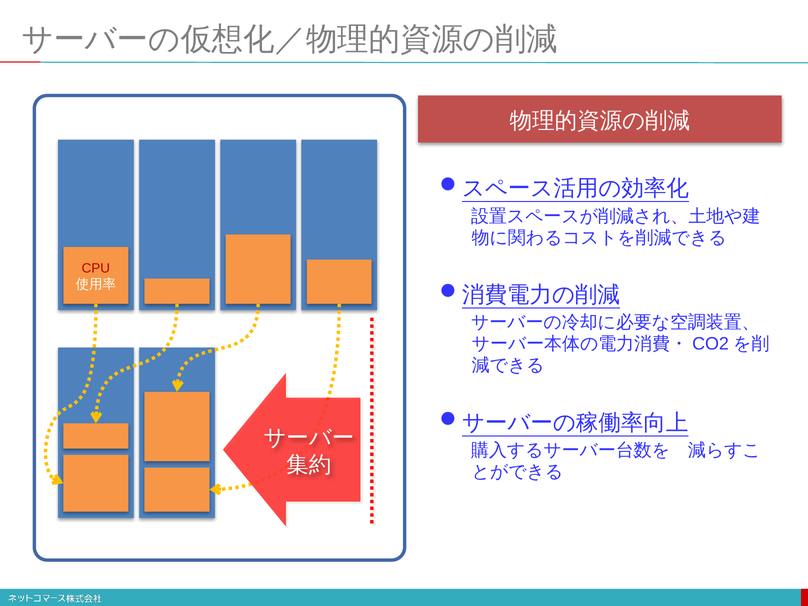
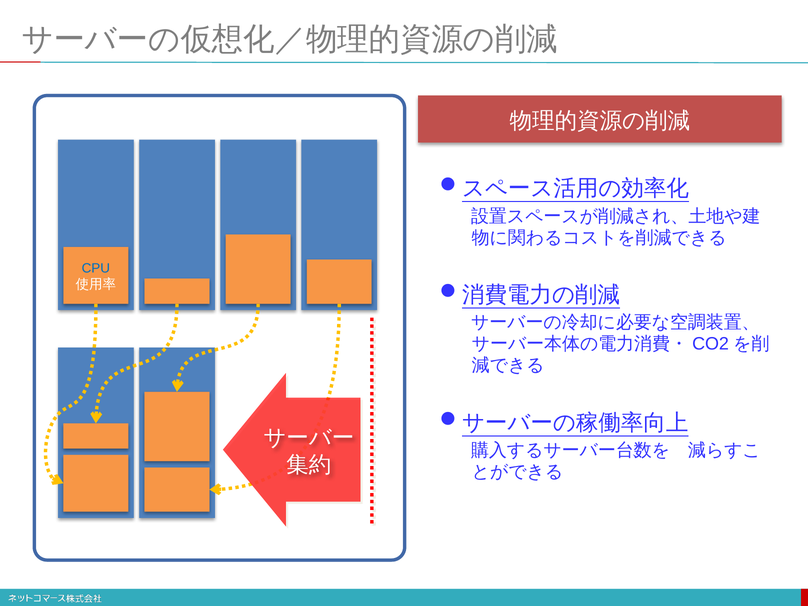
CPU colour: red -> blue (96, 268)
